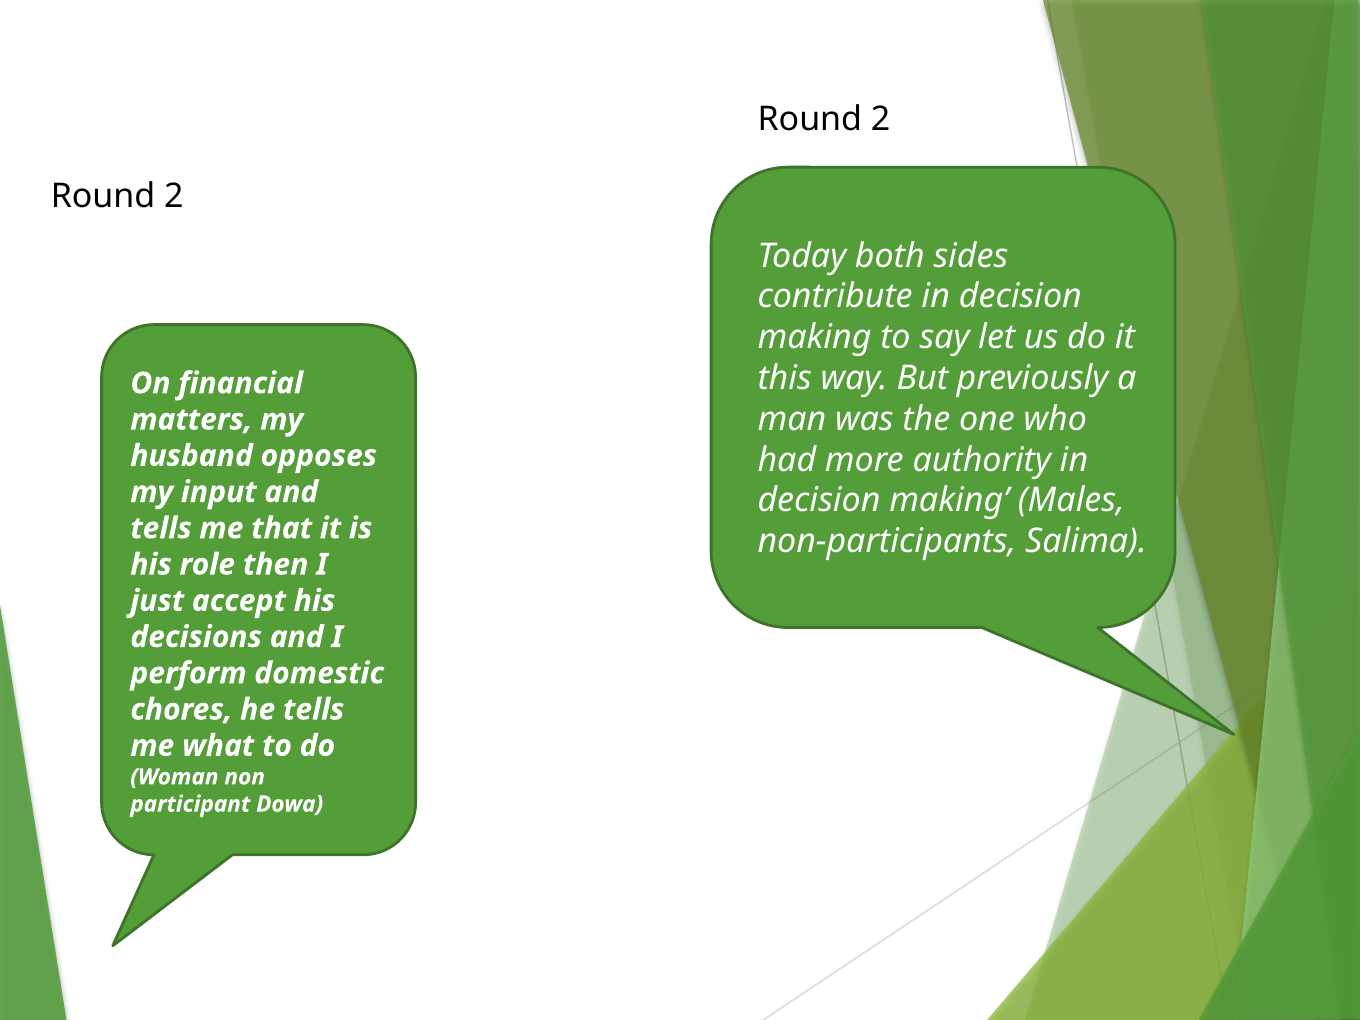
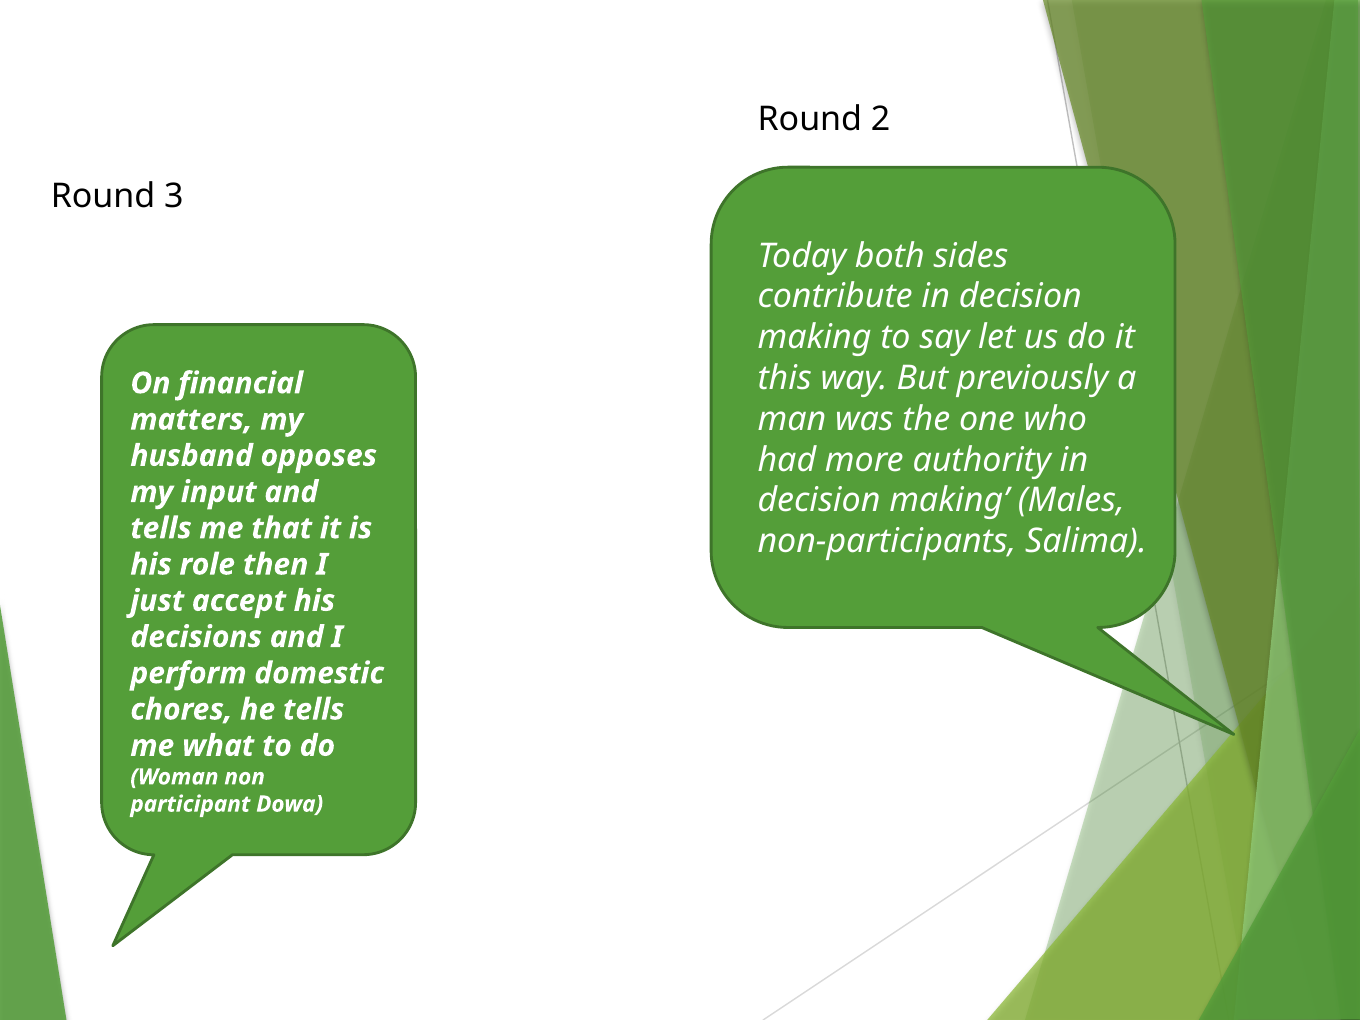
2: 2 -> 3 (174, 197)
